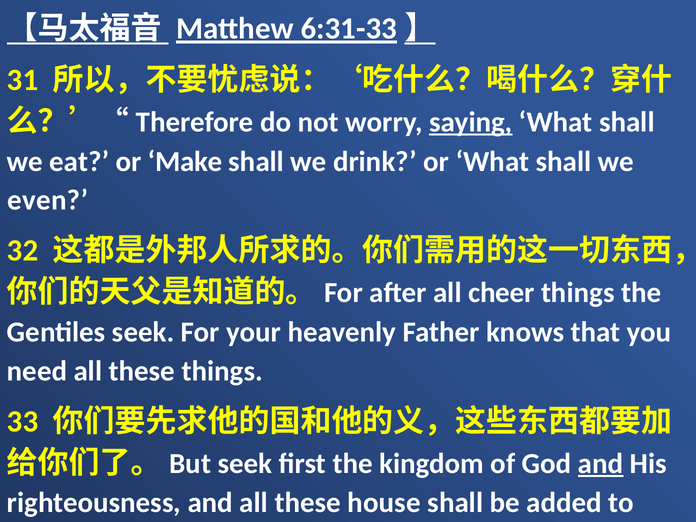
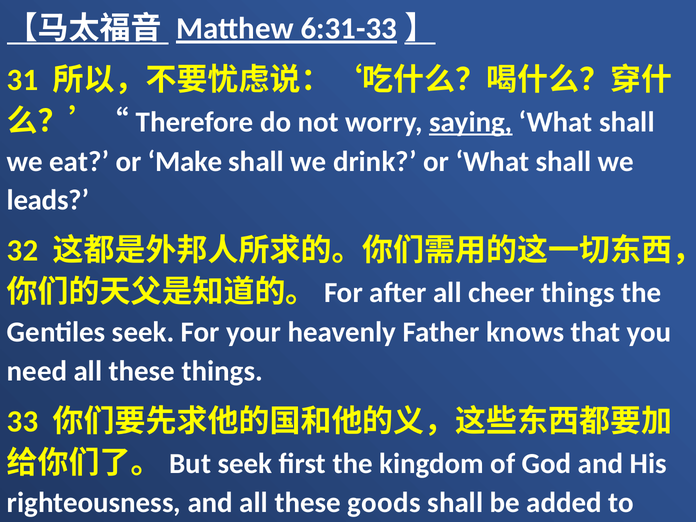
even: even -> leads (48, 200)
and underline: present -> none (601, 464)
house: house -> goods (384, 503)
